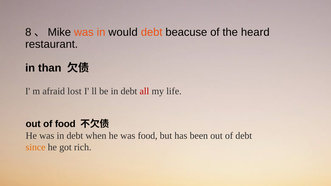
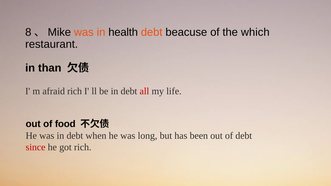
would: would -> health (123, 32)
heard: heard -> which (255, 32)
afraid lost: lost -> rich (75, 91)
was food: food -> long (148, 136)
since colour: orange -> red (36, 147)
